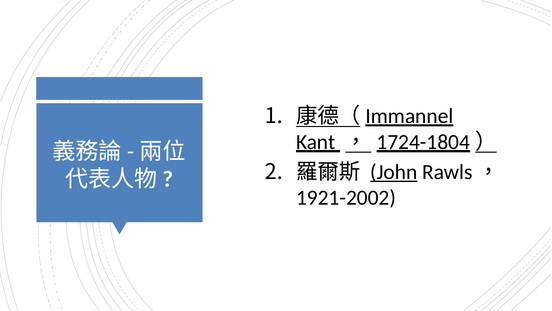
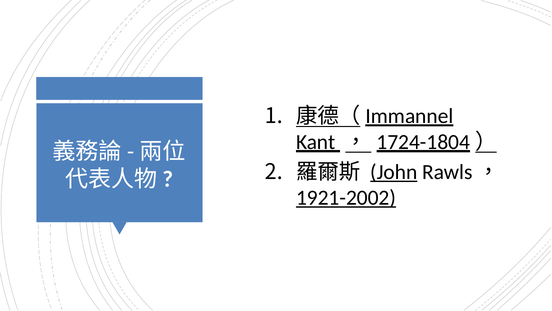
1921-2002 underline: none -> present (346, 197)
